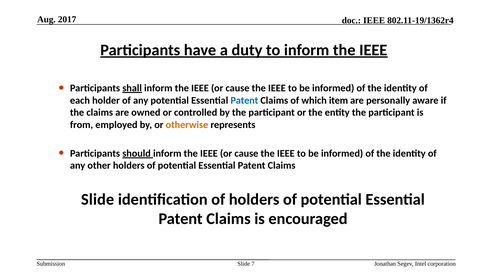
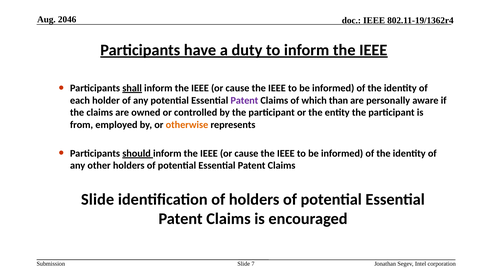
2017: 2017 -> 2046 (67, 19)
Patent colour: blue -> purple (244, 100)
item: item -> than (339, 100)
